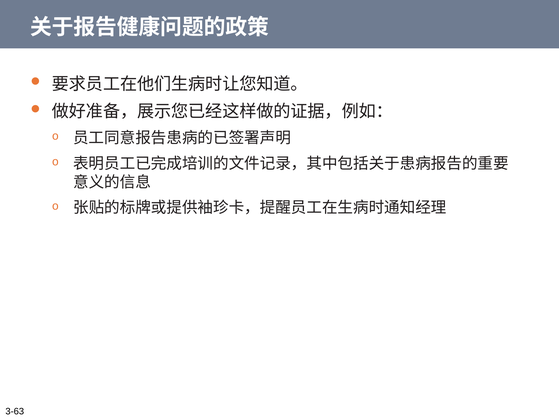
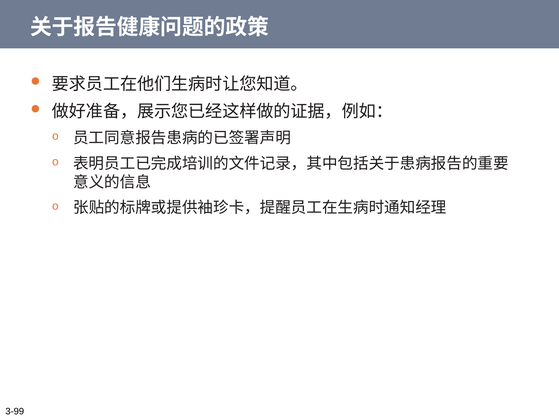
3-63: 3-63 -> 3-99 (15, 412)
